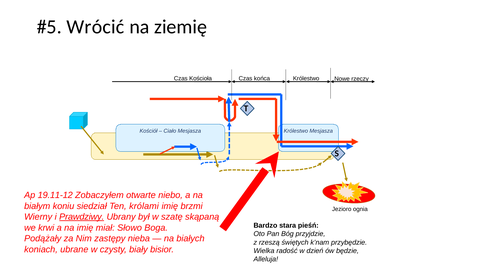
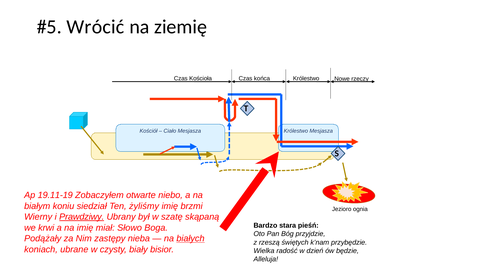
19.11-12: 19.11-12 -> 19.11-19 (55, 195)
królami: królami -> żyliśmy (144, 206)
białych underline: none -> present (190, 238)
